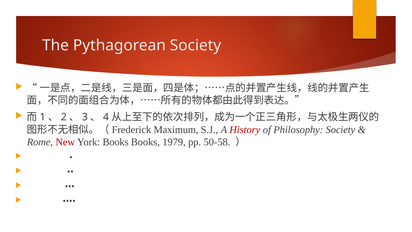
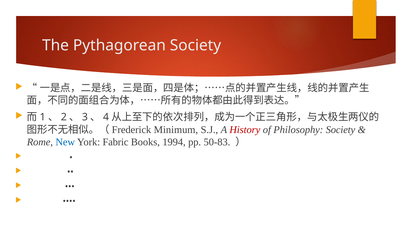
Maximum: Maximum -> Minimum (176, 129)
New colour: red -> blue (65, 142)
York Books: Books -> Fabric (116, 142)
1979: 1979 -> 1994 (174, 142)
50-58: 50-58 -> 50-83 (217, 142)
